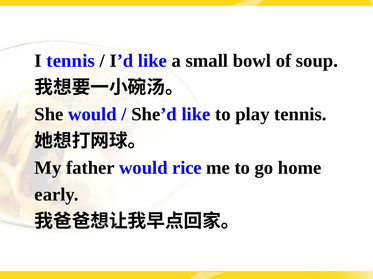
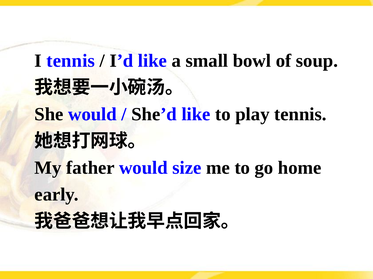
rice: rice -> size (187, 168)
